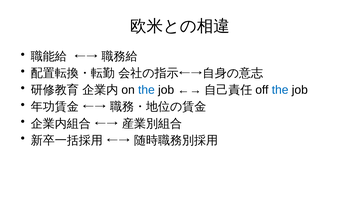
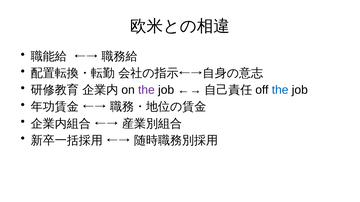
the colour: blue -> purple (146, 90)
